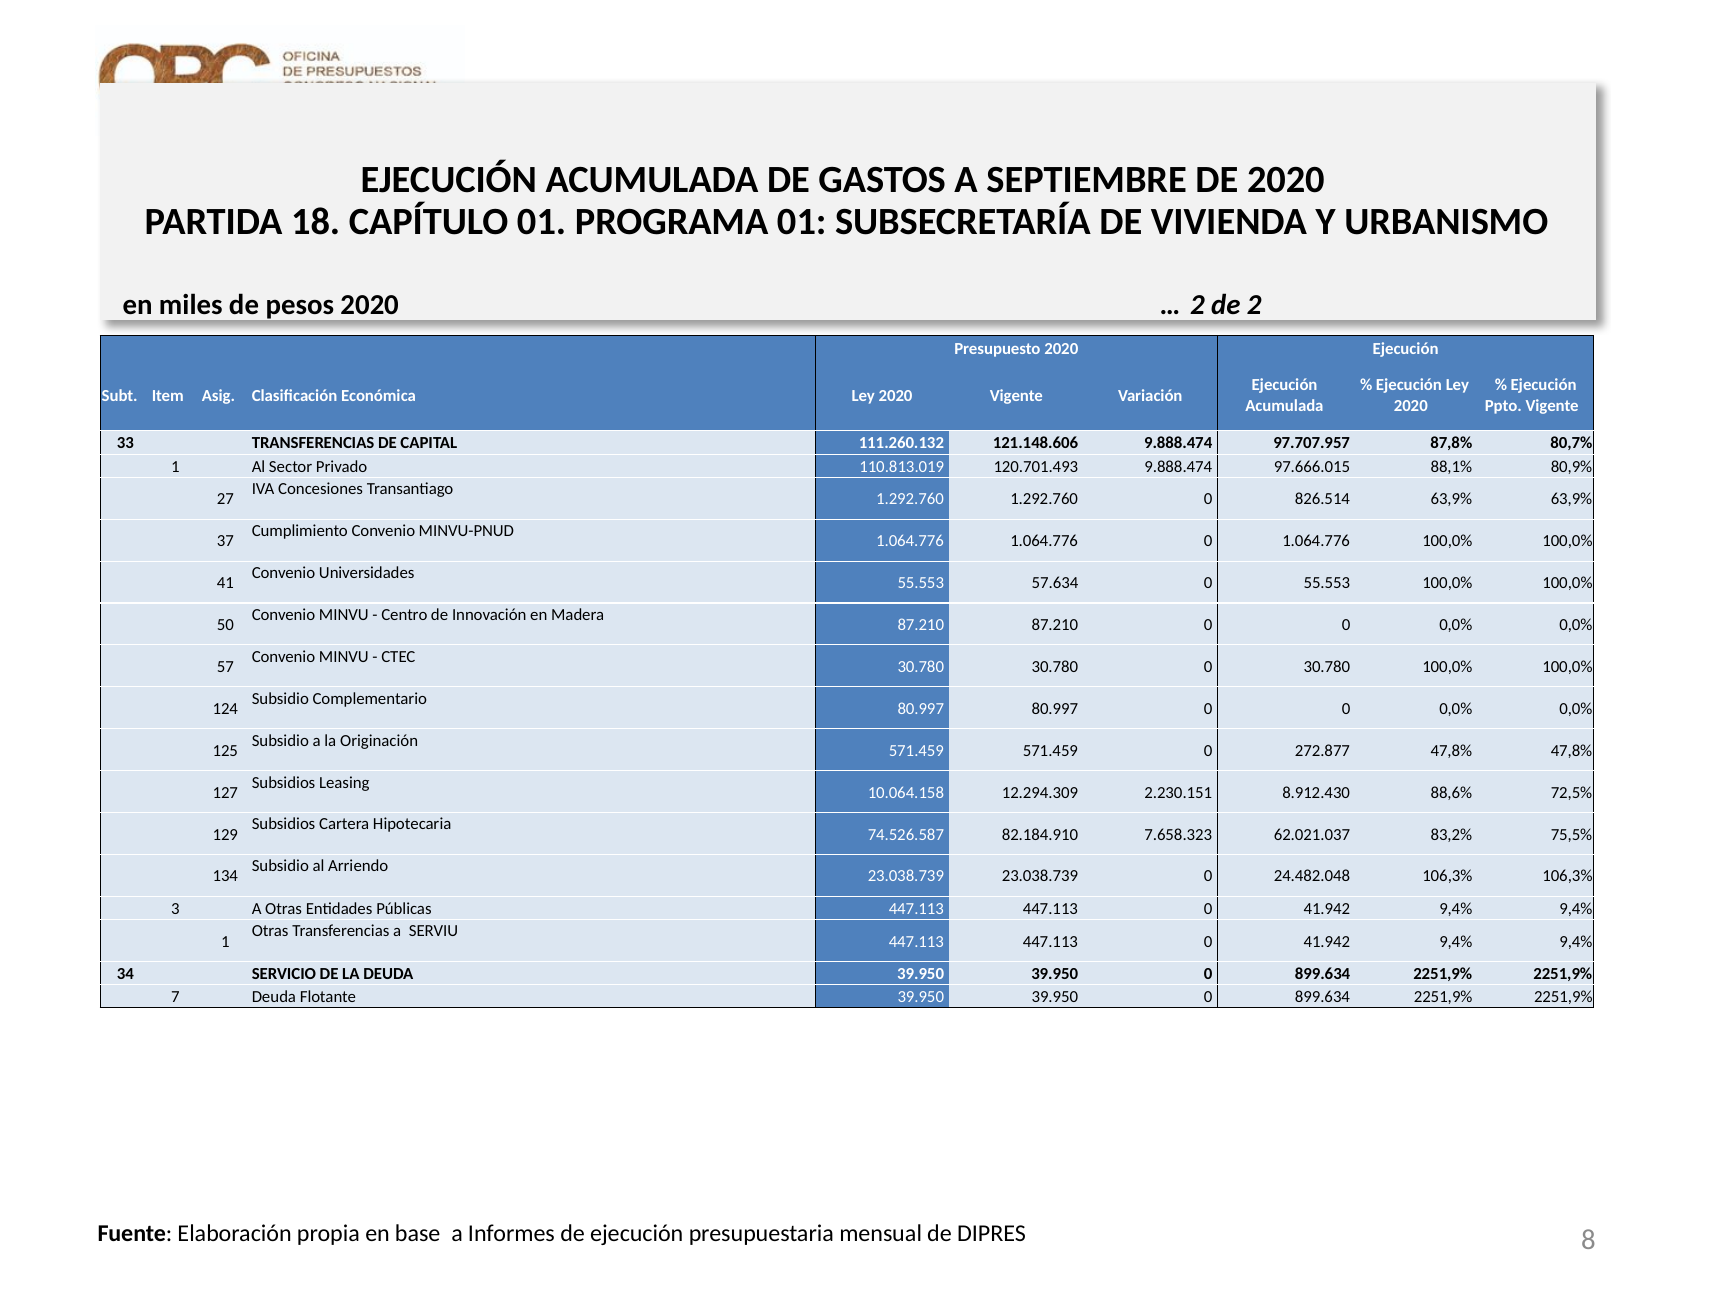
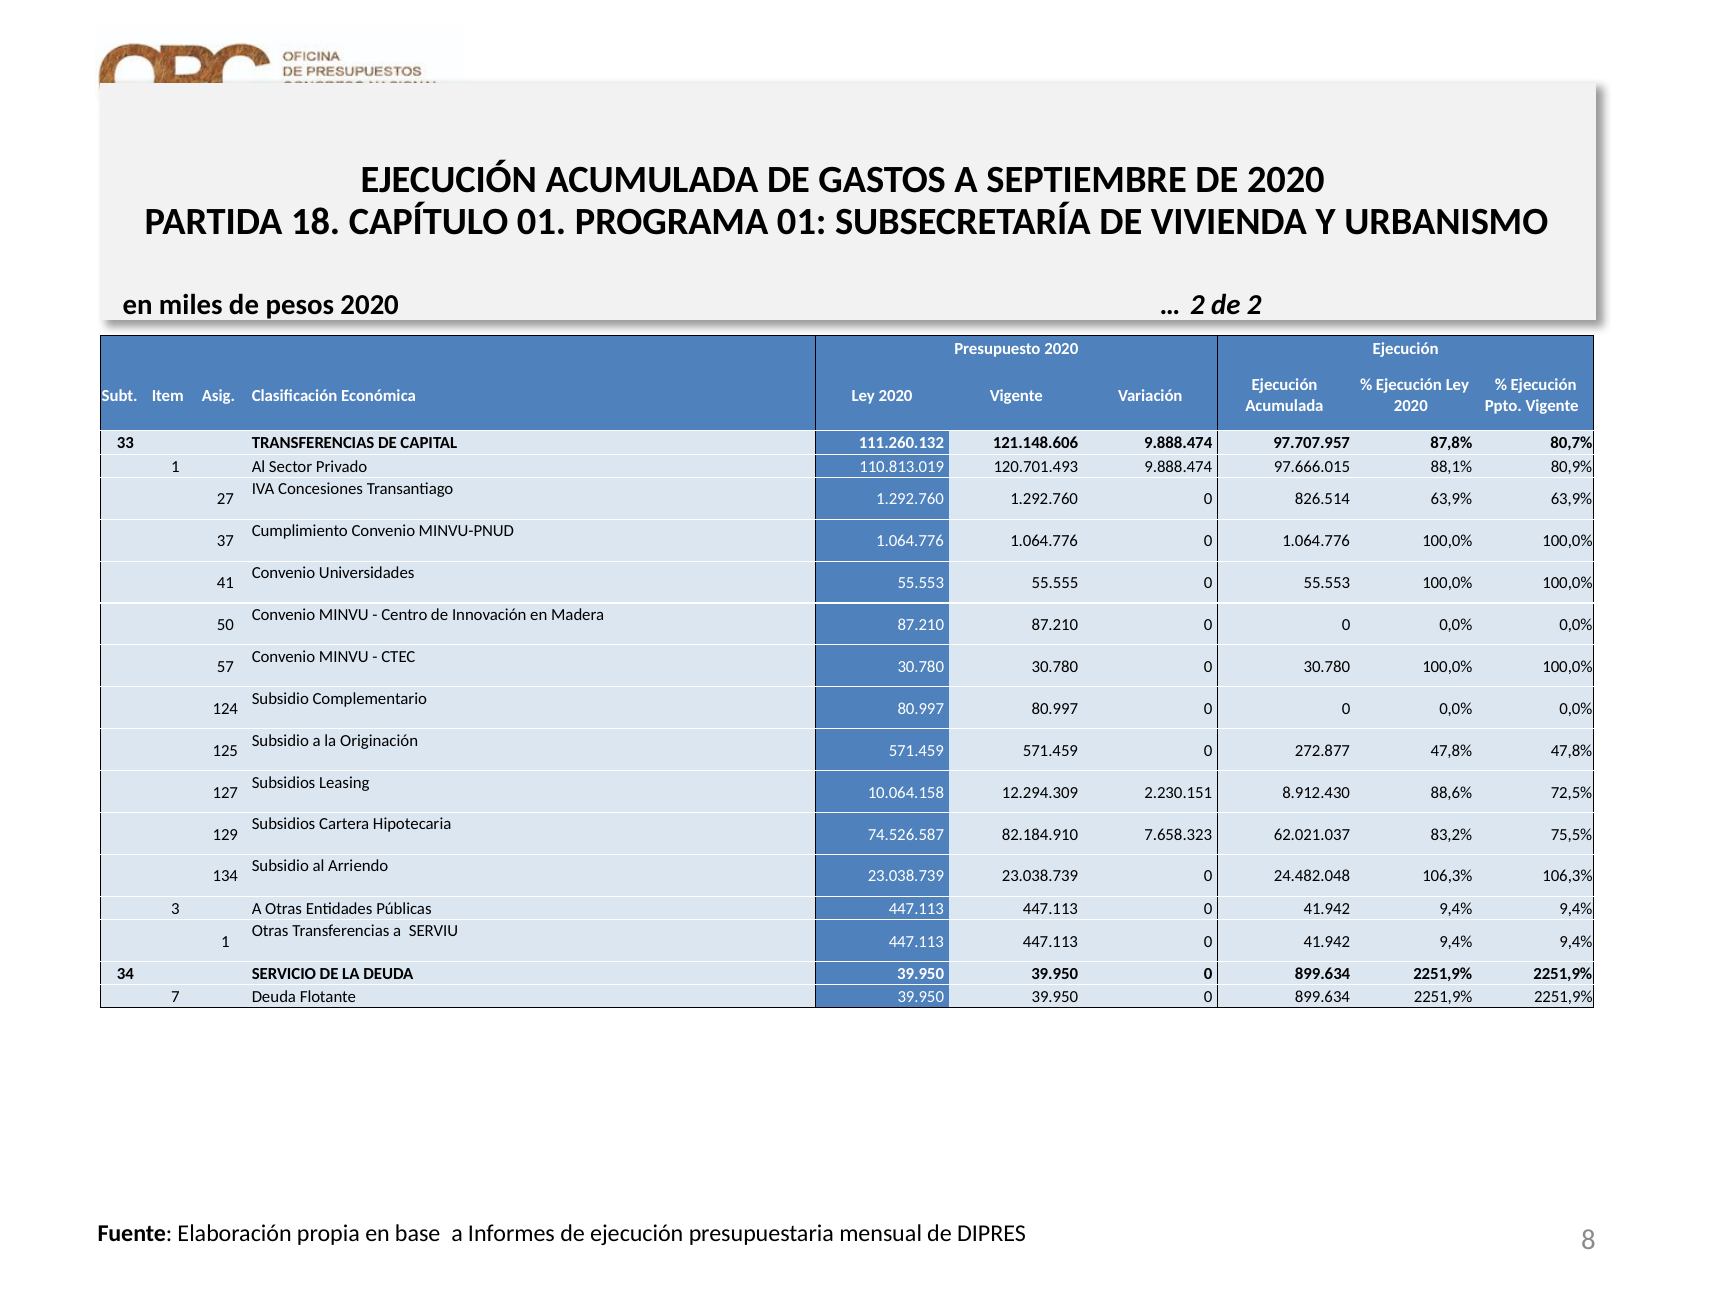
57.634: 57.634 -> 55.555 (1055, 583)
